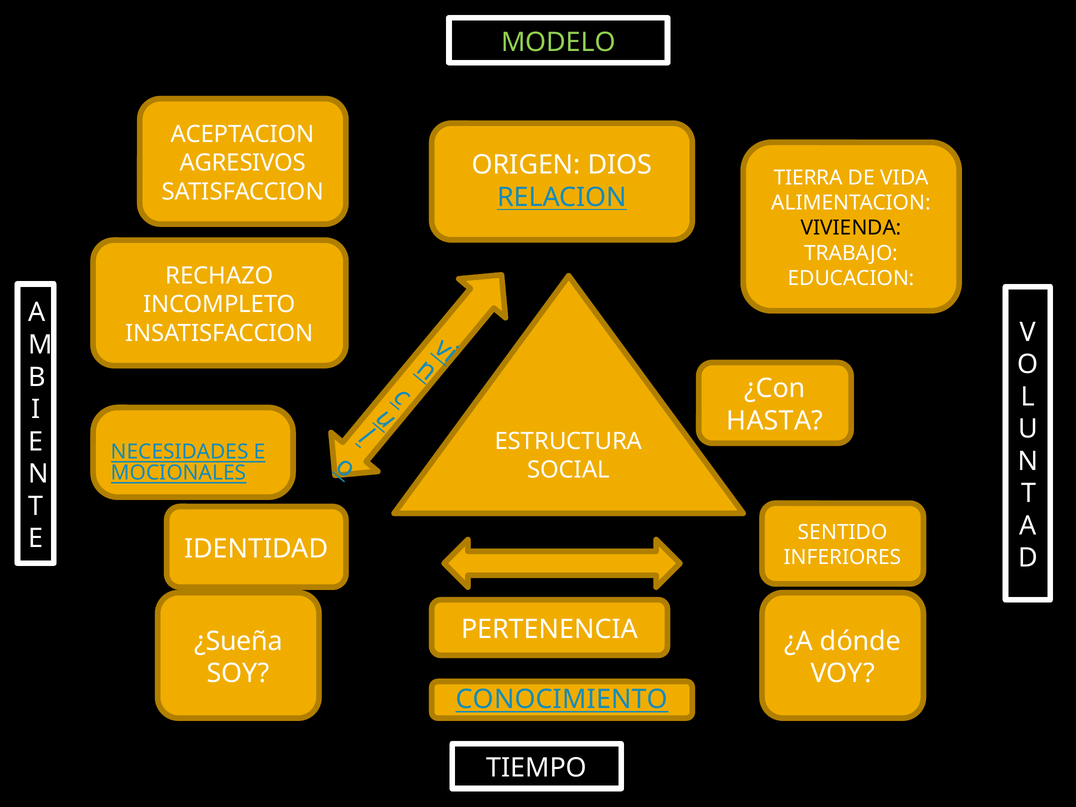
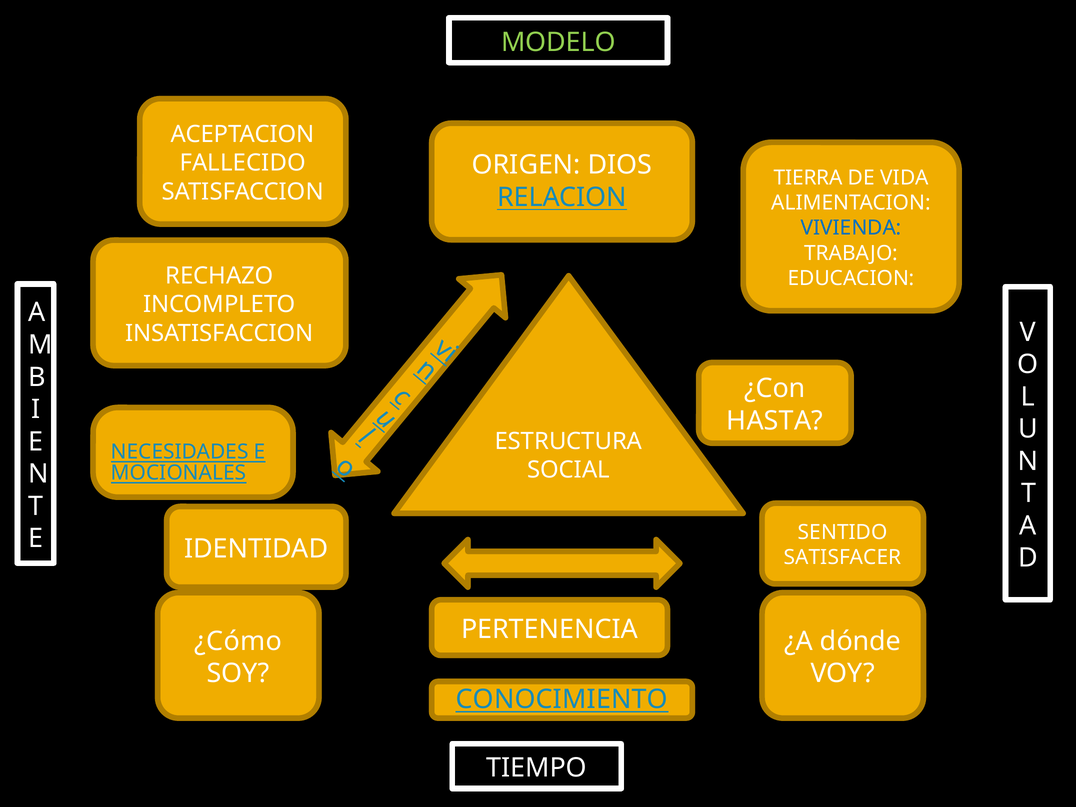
AGRESIVOS: AGRESIVOS -> FALLECIDO (243, 163)
VIVIENDA colour: black -> blue (851, 228)
INFERIORES: INFERIORES -> SATISFACER (843, 558)
¿Sueña: ¿Sueña -> ¿Cómo (238, 641)
